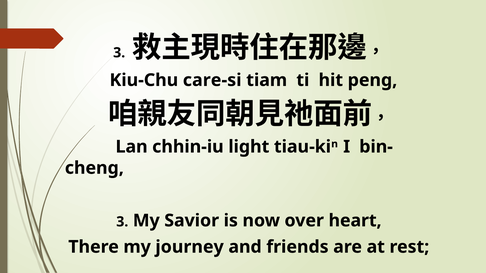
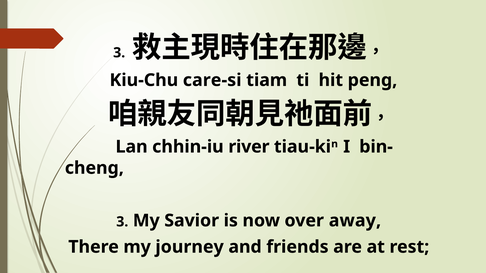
light: light -> river (249, 147)
heart: heart -> away (355, 221)
